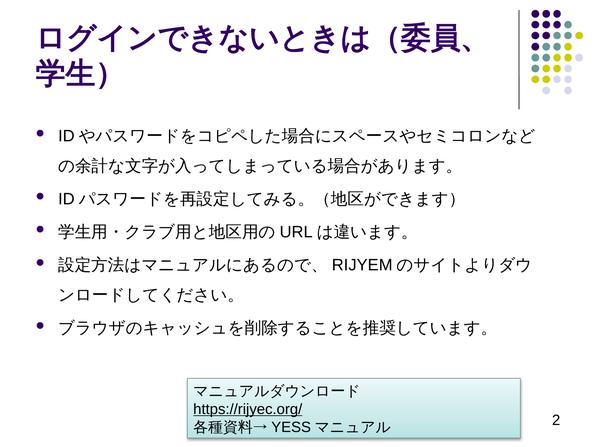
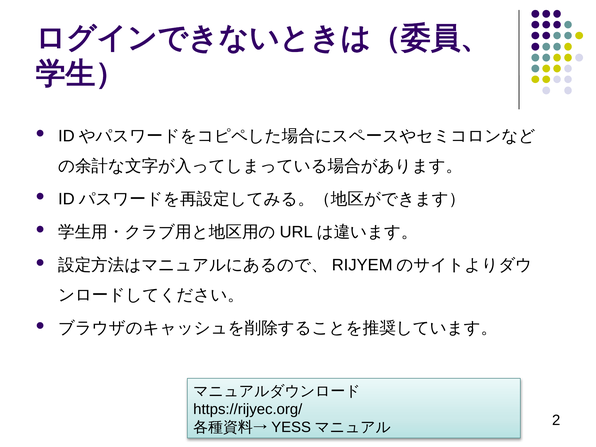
https://rijyec.org/ underline: present -> none (248, 409)
